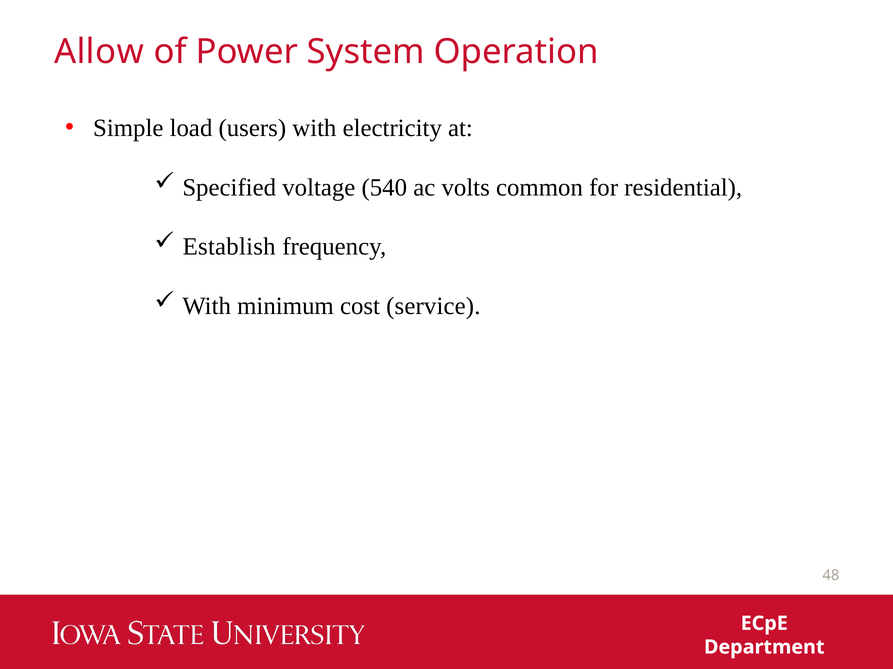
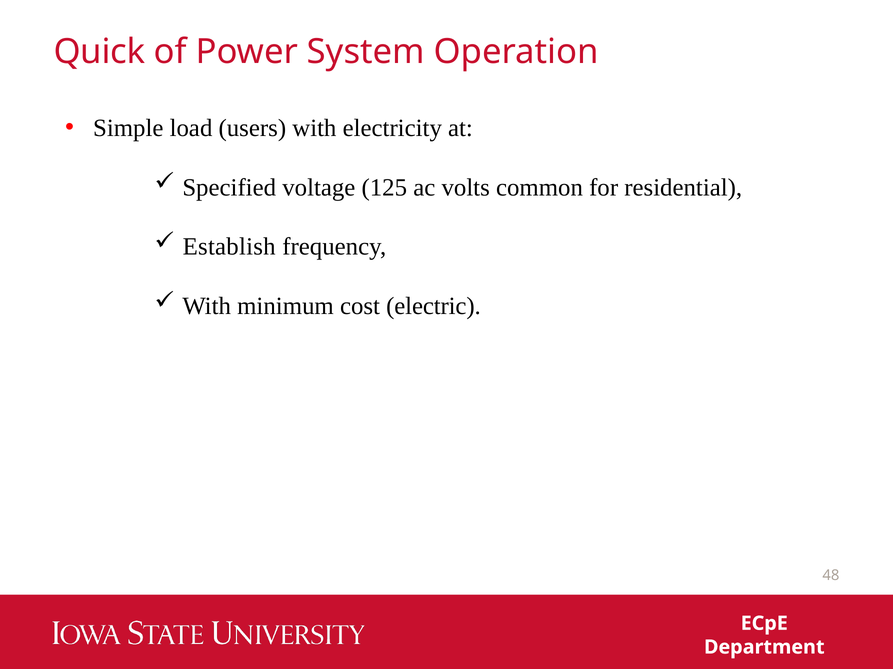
Allow: Allow -> Quick (99, 52)
540: 540 -> 125 (384, 188)
service: service -> electric (433, 307)
